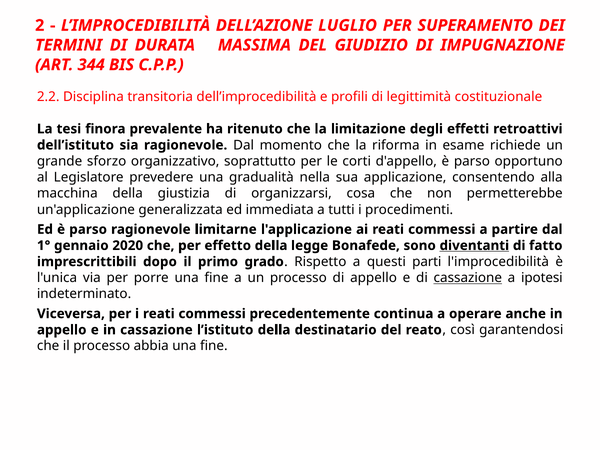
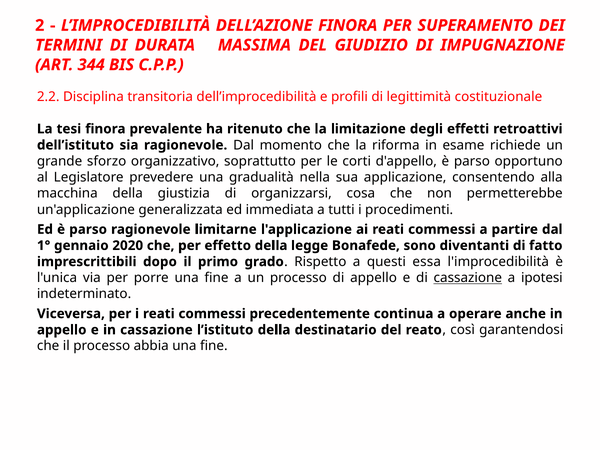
DELL’AZIONE LUGLIO: LUGLIO -> FINORA (348, 25)
diventanti underline: present -> none (474, 246)
parti: parti -> essa (427, 262)
